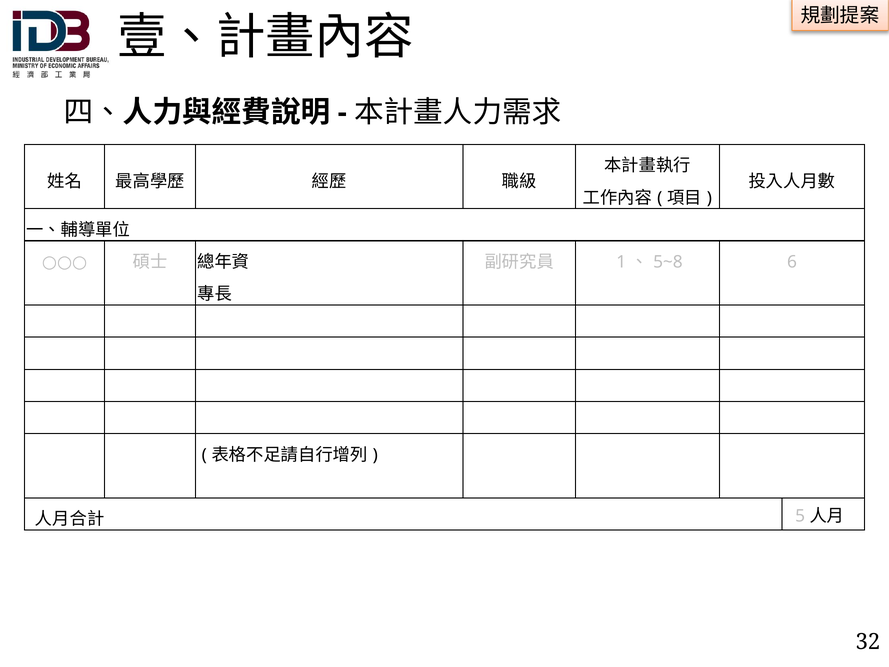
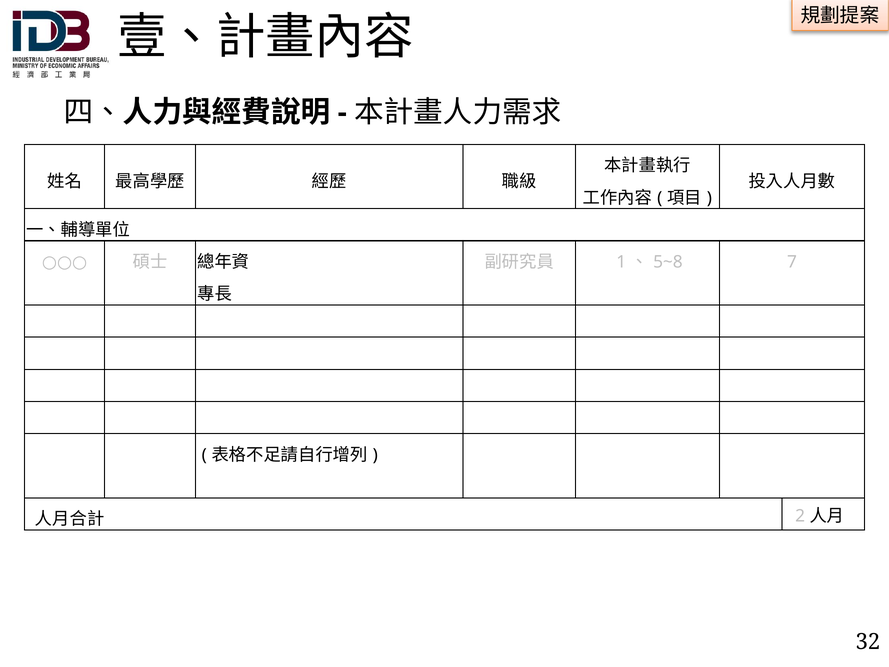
6: 6 -> 7 (792, 262)
5: 5 -> 2 (800, 516)
